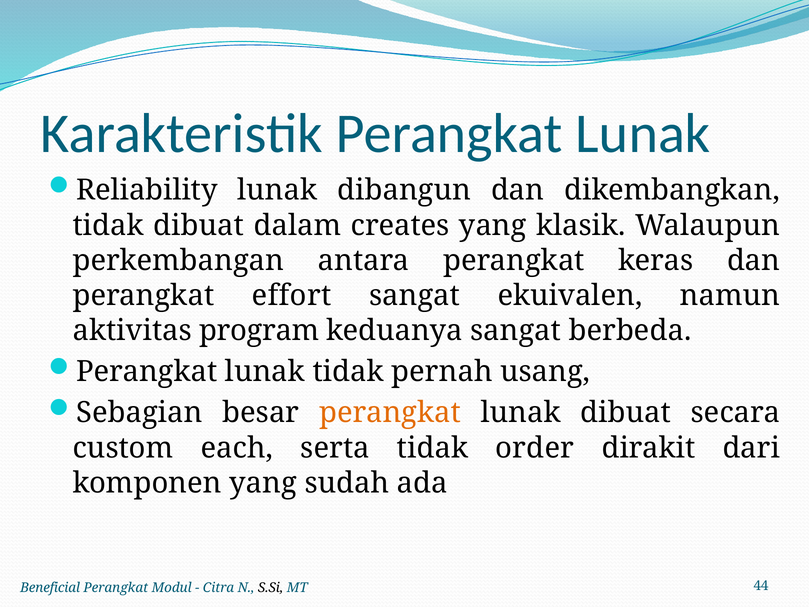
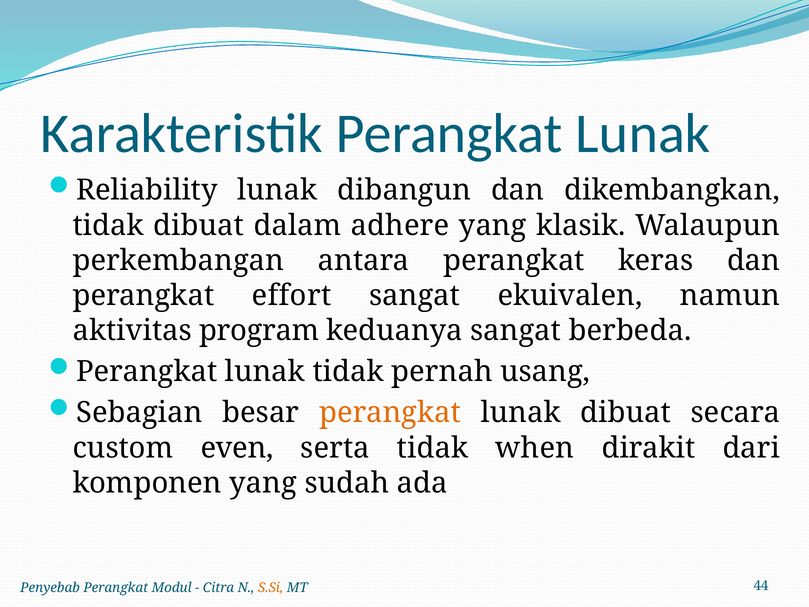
creates: creates -> adhere (400, 225)
each: each -> even (237, 448)
order: order -> when (535, 448)
Beneficial: Beneficial -> Penyebab (50, 587)
S.Si colour: black -> orange (271, 587)
